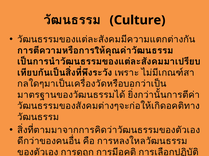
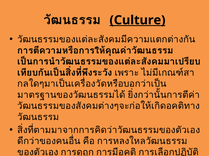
Culture underline: none -> present (137, 20)
